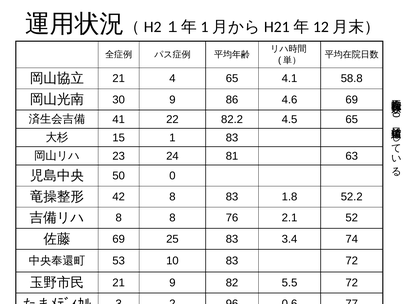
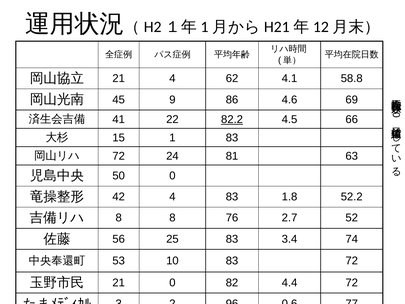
4 65: 65 -> 62 (232, 78)
30: 30 -> 45 (119, 100)
82.2 underline: none -> present (232, 119)
4.5 65: 65 -> 66 (352, 119)
23: 23 -> 72 (119, 156)
42 8: 8 -> 4 (172, 197)
2.1: 2.1 -> 2.7 (290, 218)
69: 69 -> 56 (119, 239)
21 9: 9 -> 0 (172, 282)
5.5: 5.5 -> 4.4 (290, 282)
